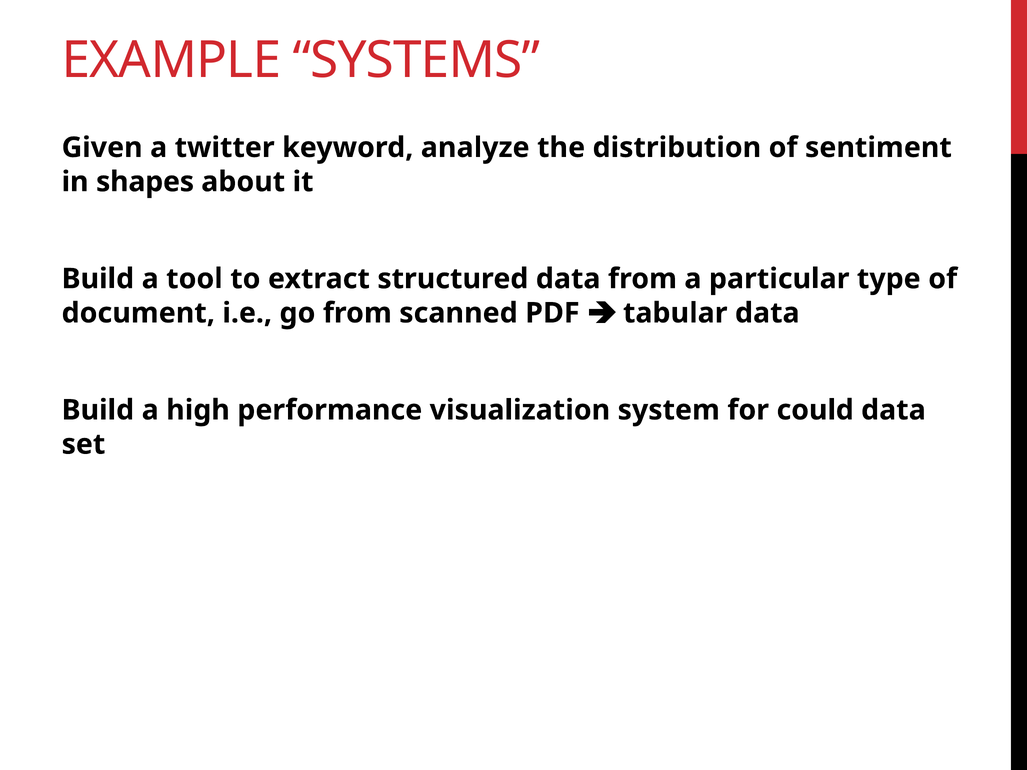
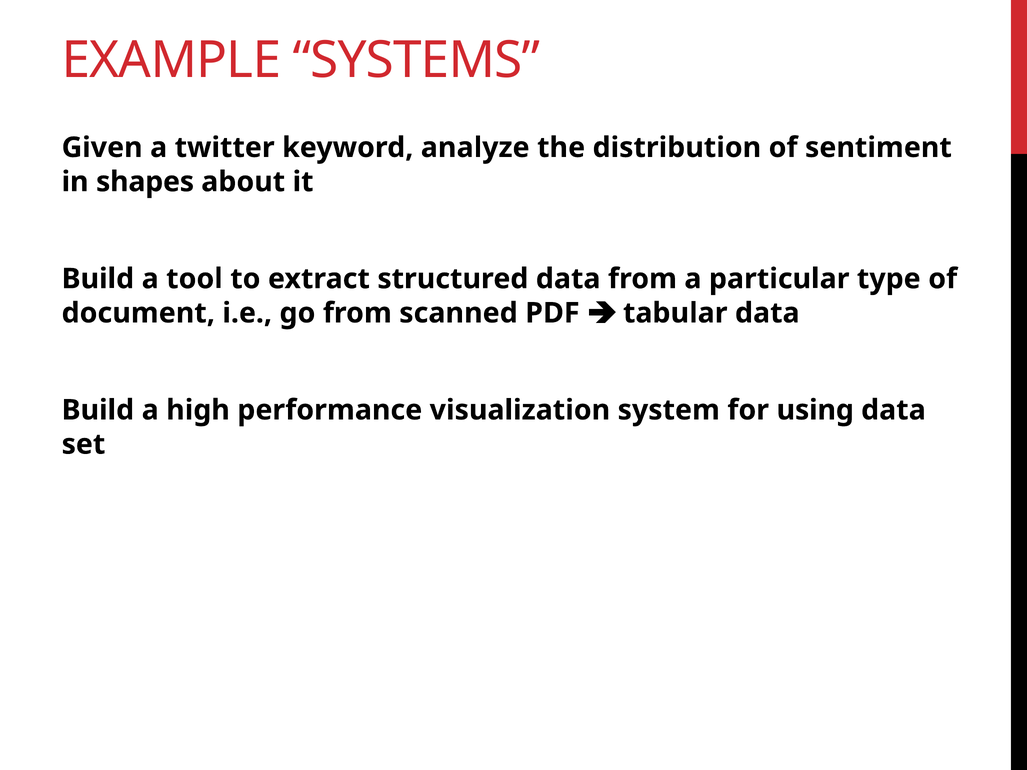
could: could -> using (815, 410)
